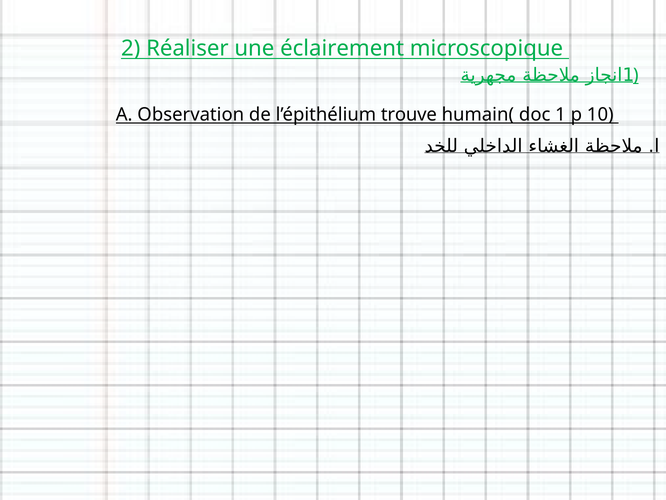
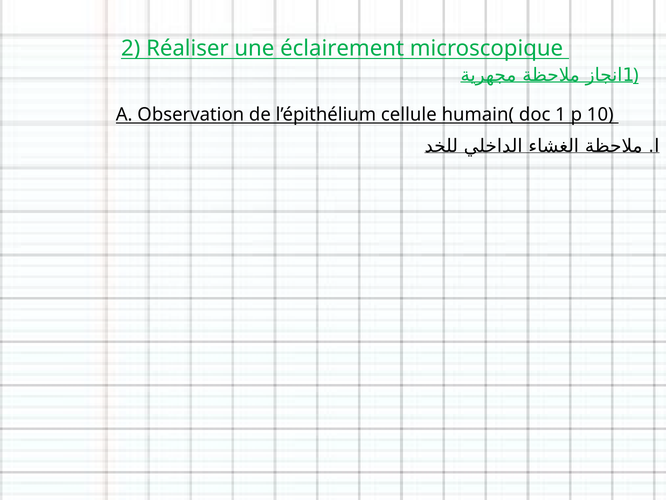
trouve: trouve -> cellule (409, 115)
